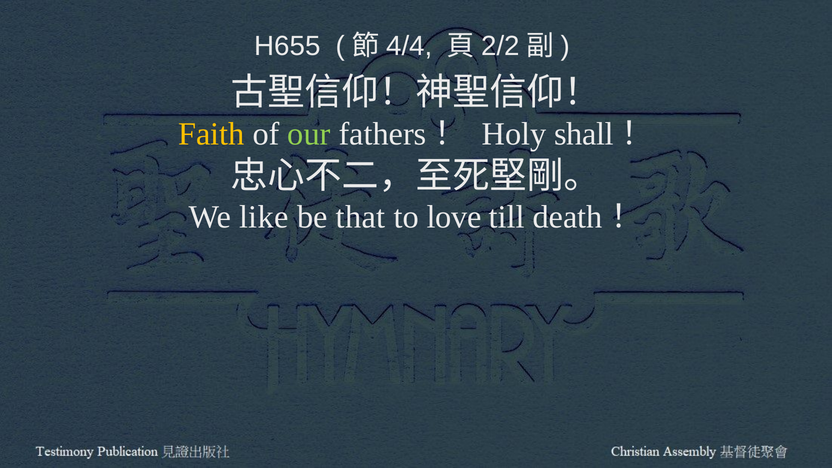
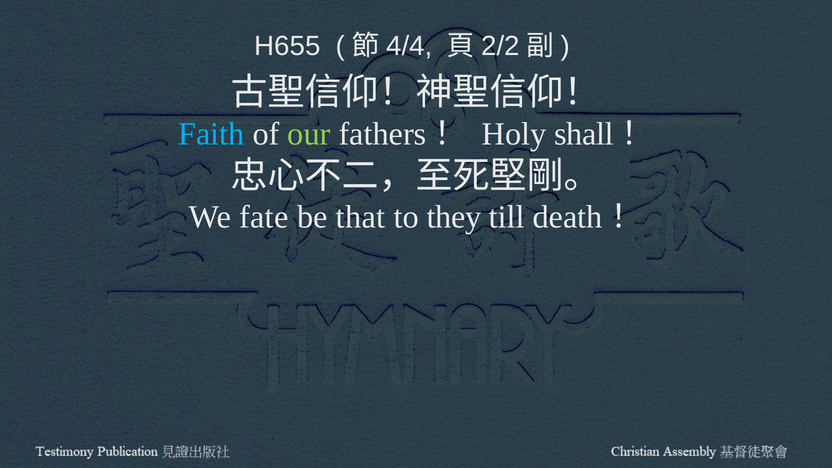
Faith colour: yellow -> light blue (211, 134)
like: like -> fate (264, 217)
love: love -> they (454, 217)
